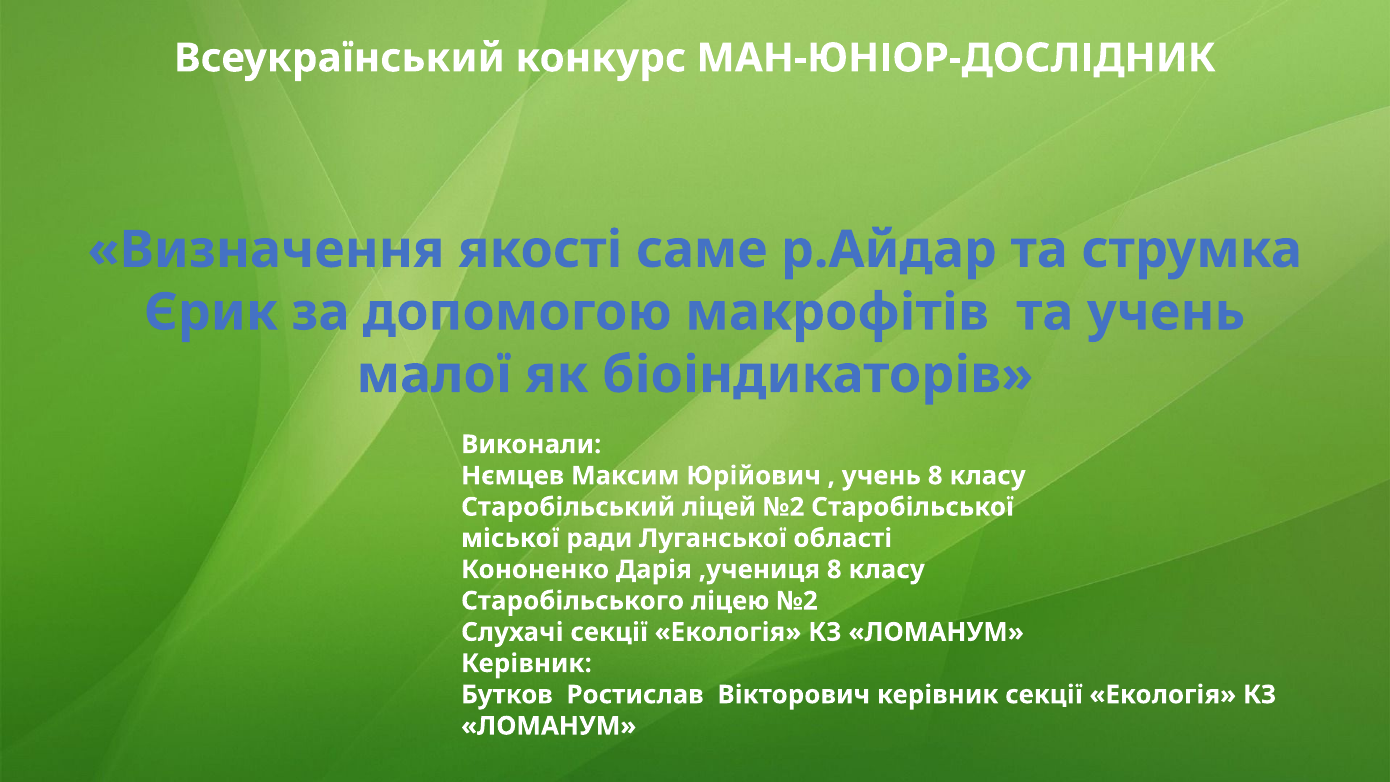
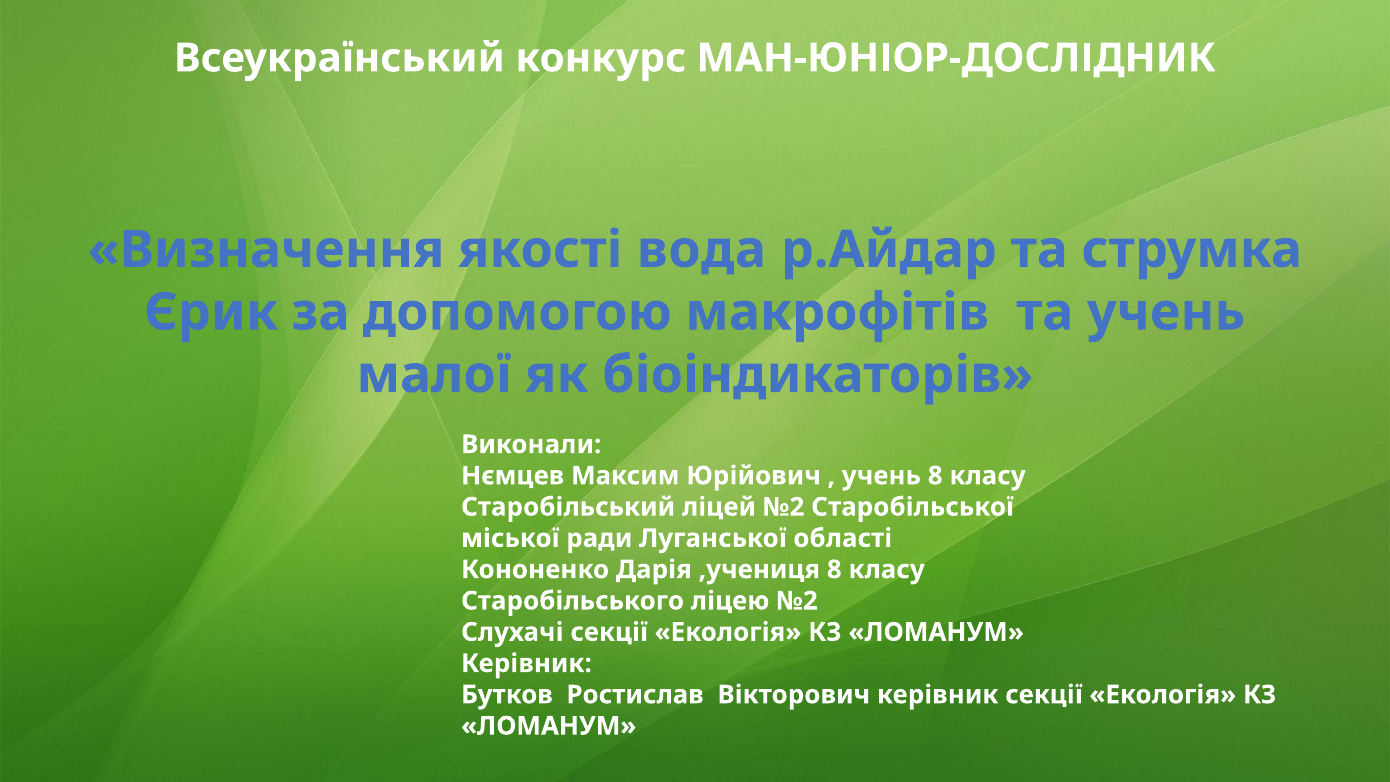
саме: саме -> вода (701, 250)
